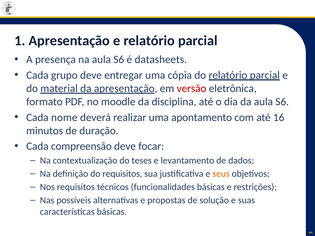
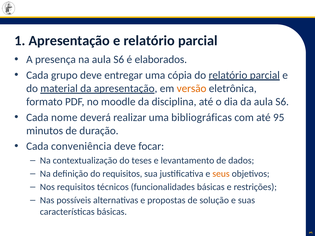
datasheets: datasheets -> elaborados (161, 60)
versão colour: red -> orange (192, 89)
apontamento: apontamento -> bibliográficas (202, 117)
16: 16 -> 95 (279, 117)
compreensão: compreensão -> conveniência (81, 146)
